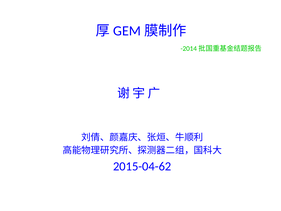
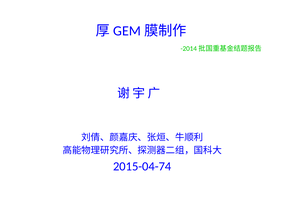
2015-04-62: 2015-04-62 -> 2015-04-74 (142, 166)
